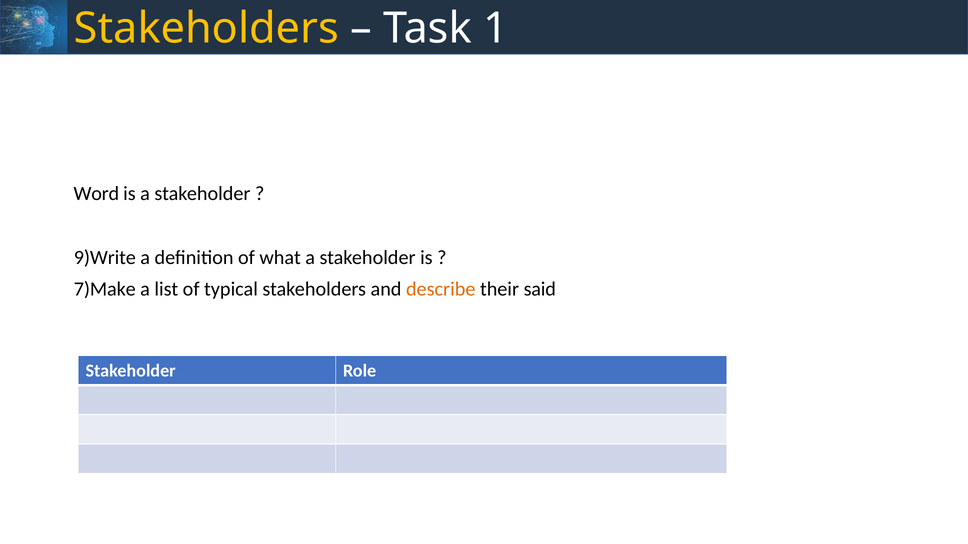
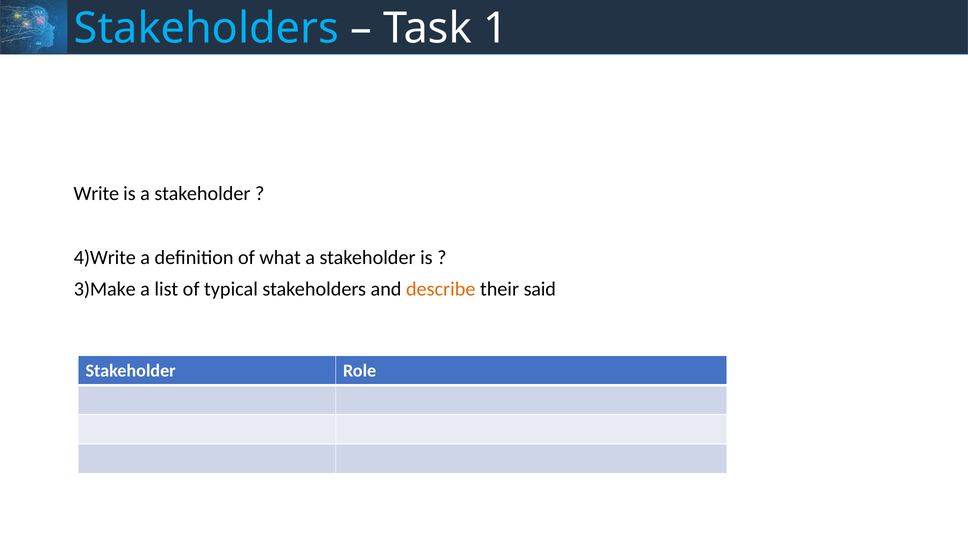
Stakeholders colour: yellow -> light blue (206, 28)
Word: Word -> Write (96, 194)
9)Write: 9)Write -> 4)Write (105, 258)
7)Make: 7)Make -> 3)Make (105, 290)
